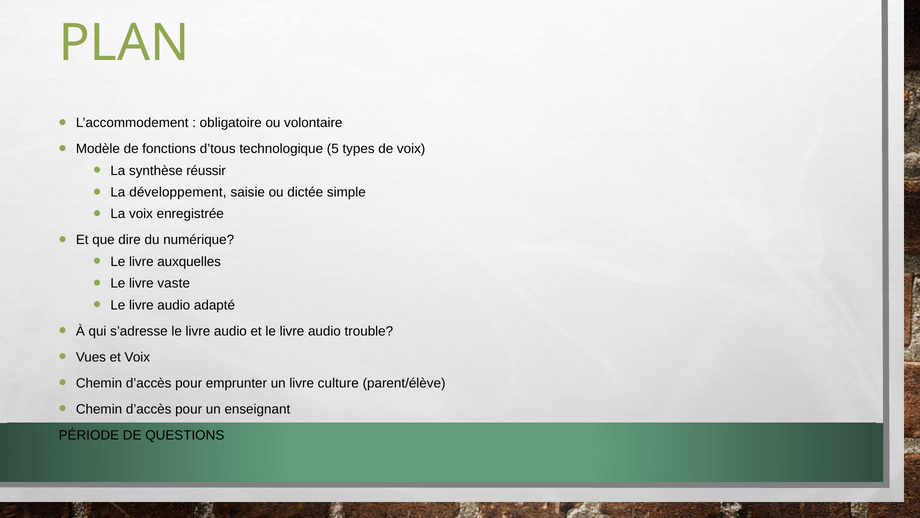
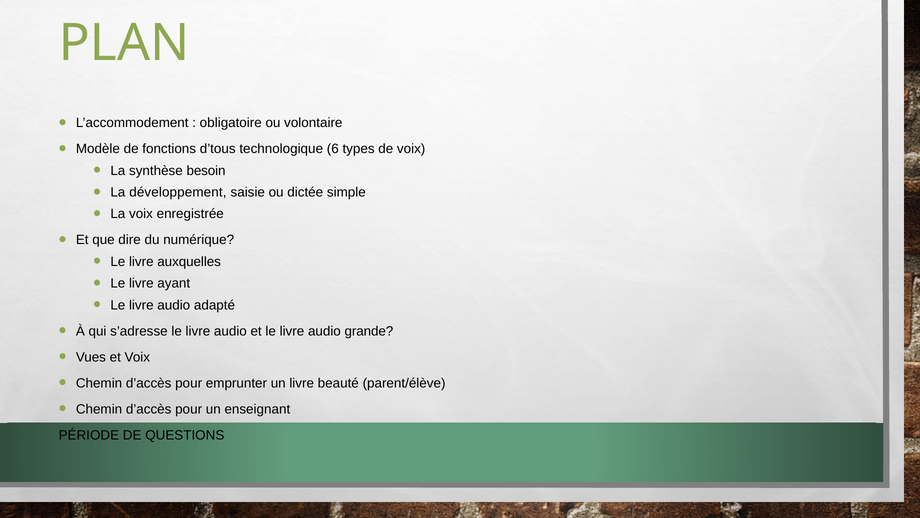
5: 5 -> 6 (333, 149)
réussir: réussir -> besoin (206, 170)
vaste: vaste -> ayant (174, 283)
trouble: trouble -> grande (369, 331)
culture: culture -> beauté (338, 383)
